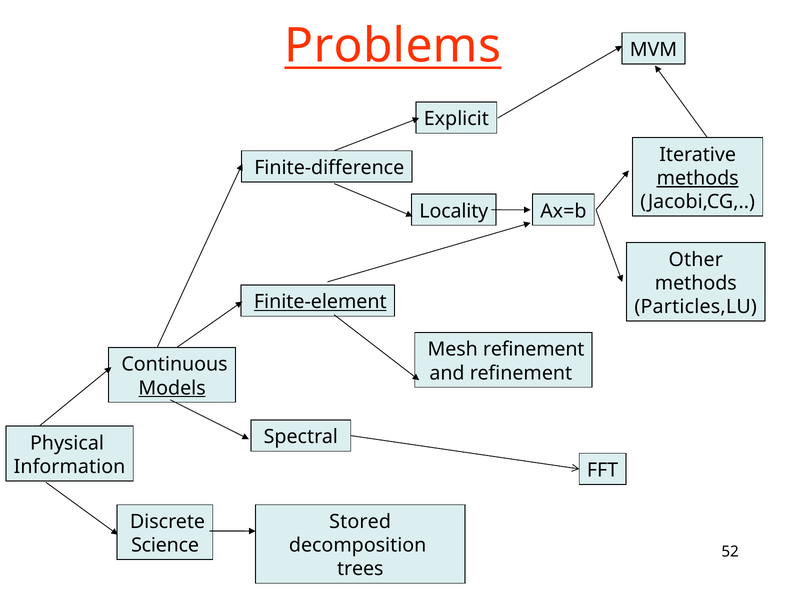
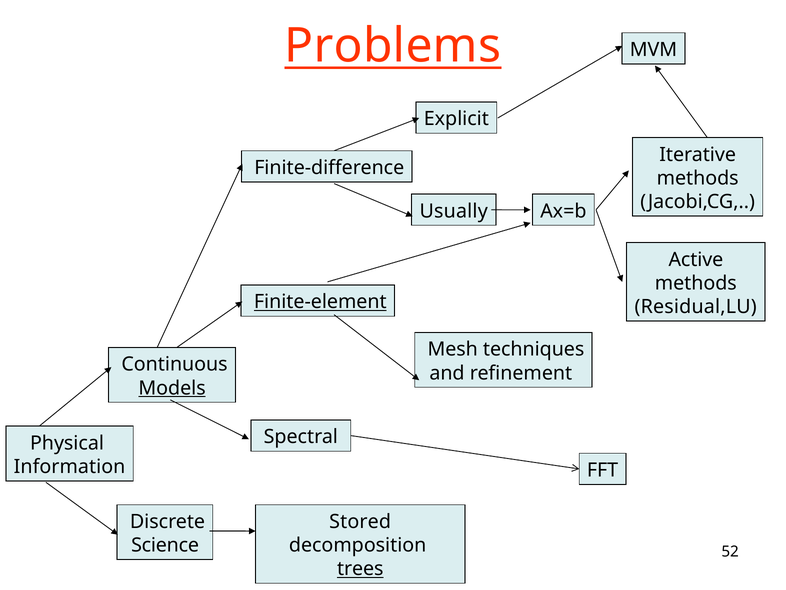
methods underline: present -> none (698, 178)
Locality: Locality -> Usually (454, 211)
Other: Other -> Active (696, 259)
Particles,LU: Particles,LU -> Residual,LU (696, 307)
Mesh refinement: refinement -> techniques (534, 349)
trees underline: none -> present (360, 569)
